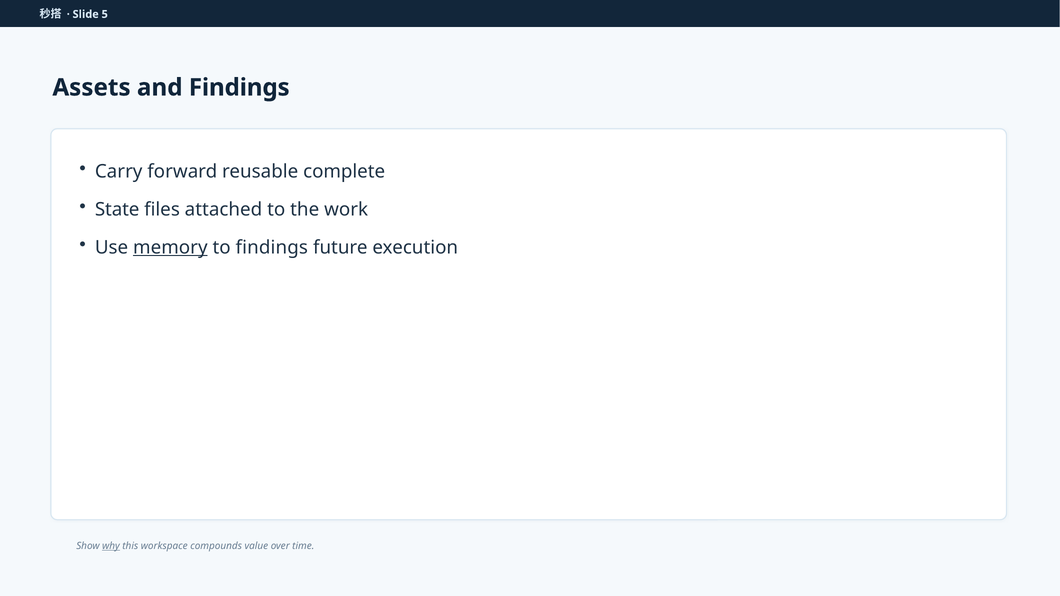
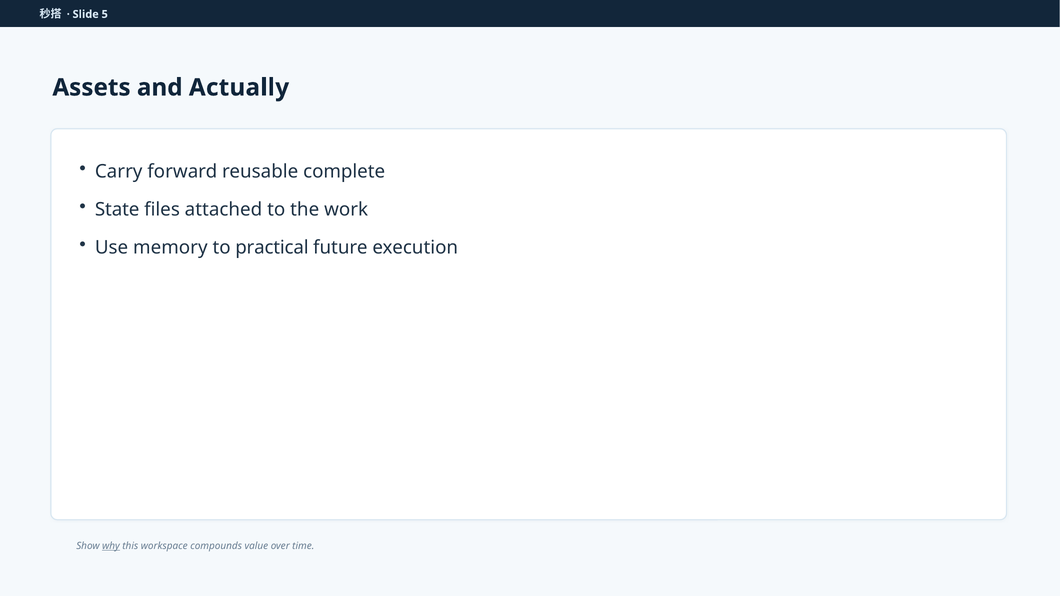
and Findings: Findings -> Actually (239, 88)
memory underline: present -> none (170, 248)
to findings: findings -> practical (272, 248)
